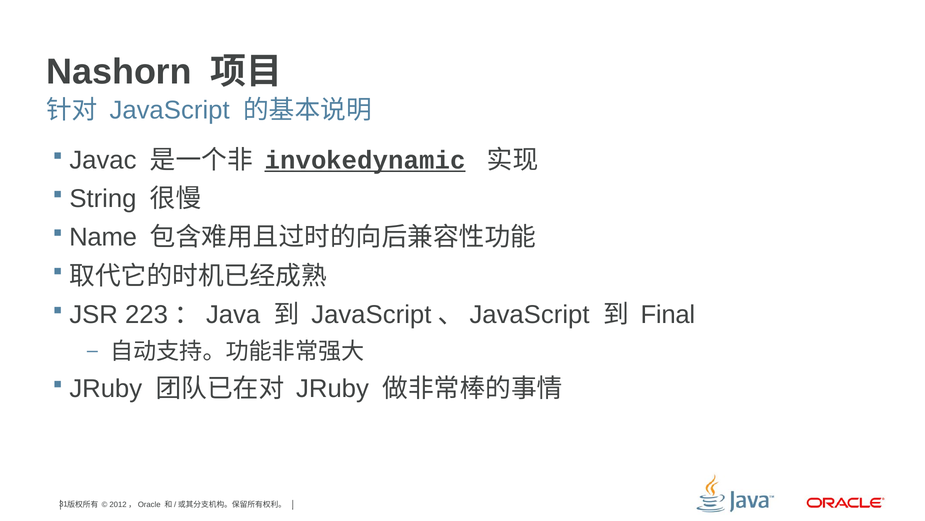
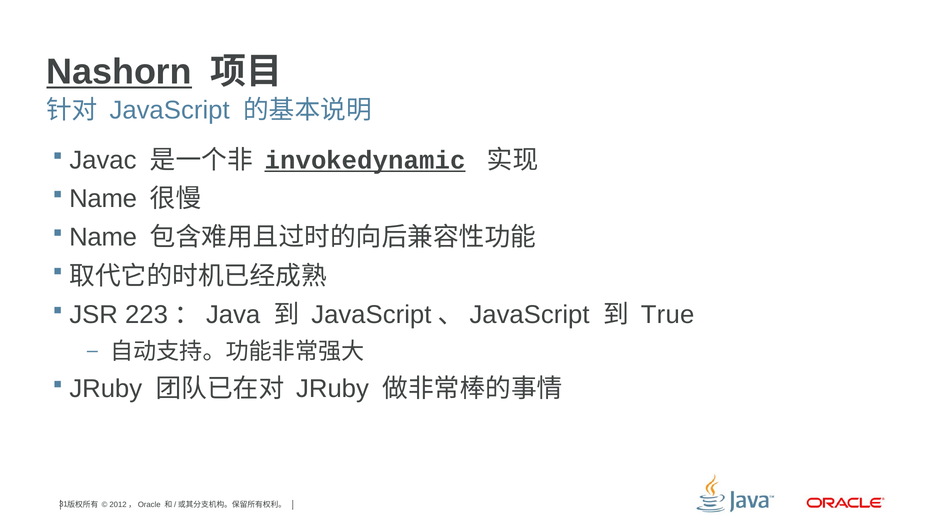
Nashorn underline: none -> present (119, 72)
String: String -> Name (103, 199)
Final: Final -> True (668, 314)
